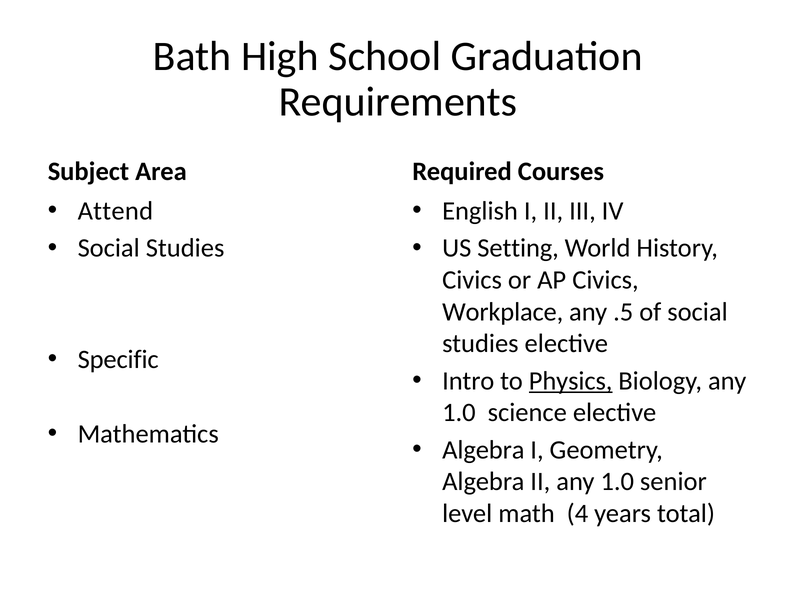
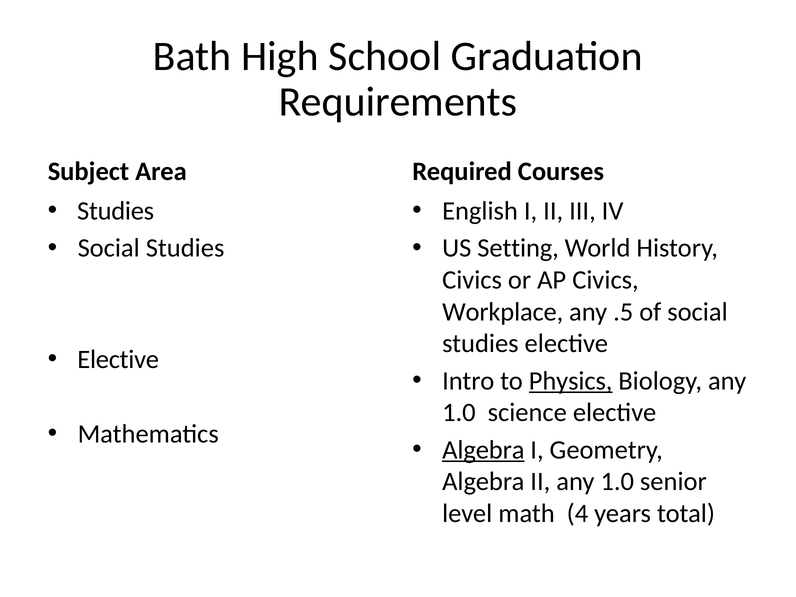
Attend: Attend -> Studies (116, 211)
Specific: Specific -> Elective (118, 360)
Algebra underline: none -> present (483, 450)
